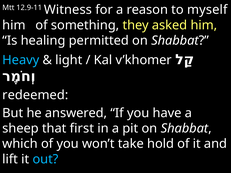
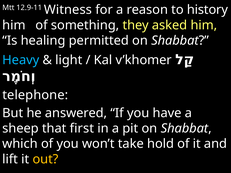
myself: myself -> history (207, 10)
redeemed: redeemed -> telephone (35, 95)
out colour: light blue -> yellow (45, 159)
